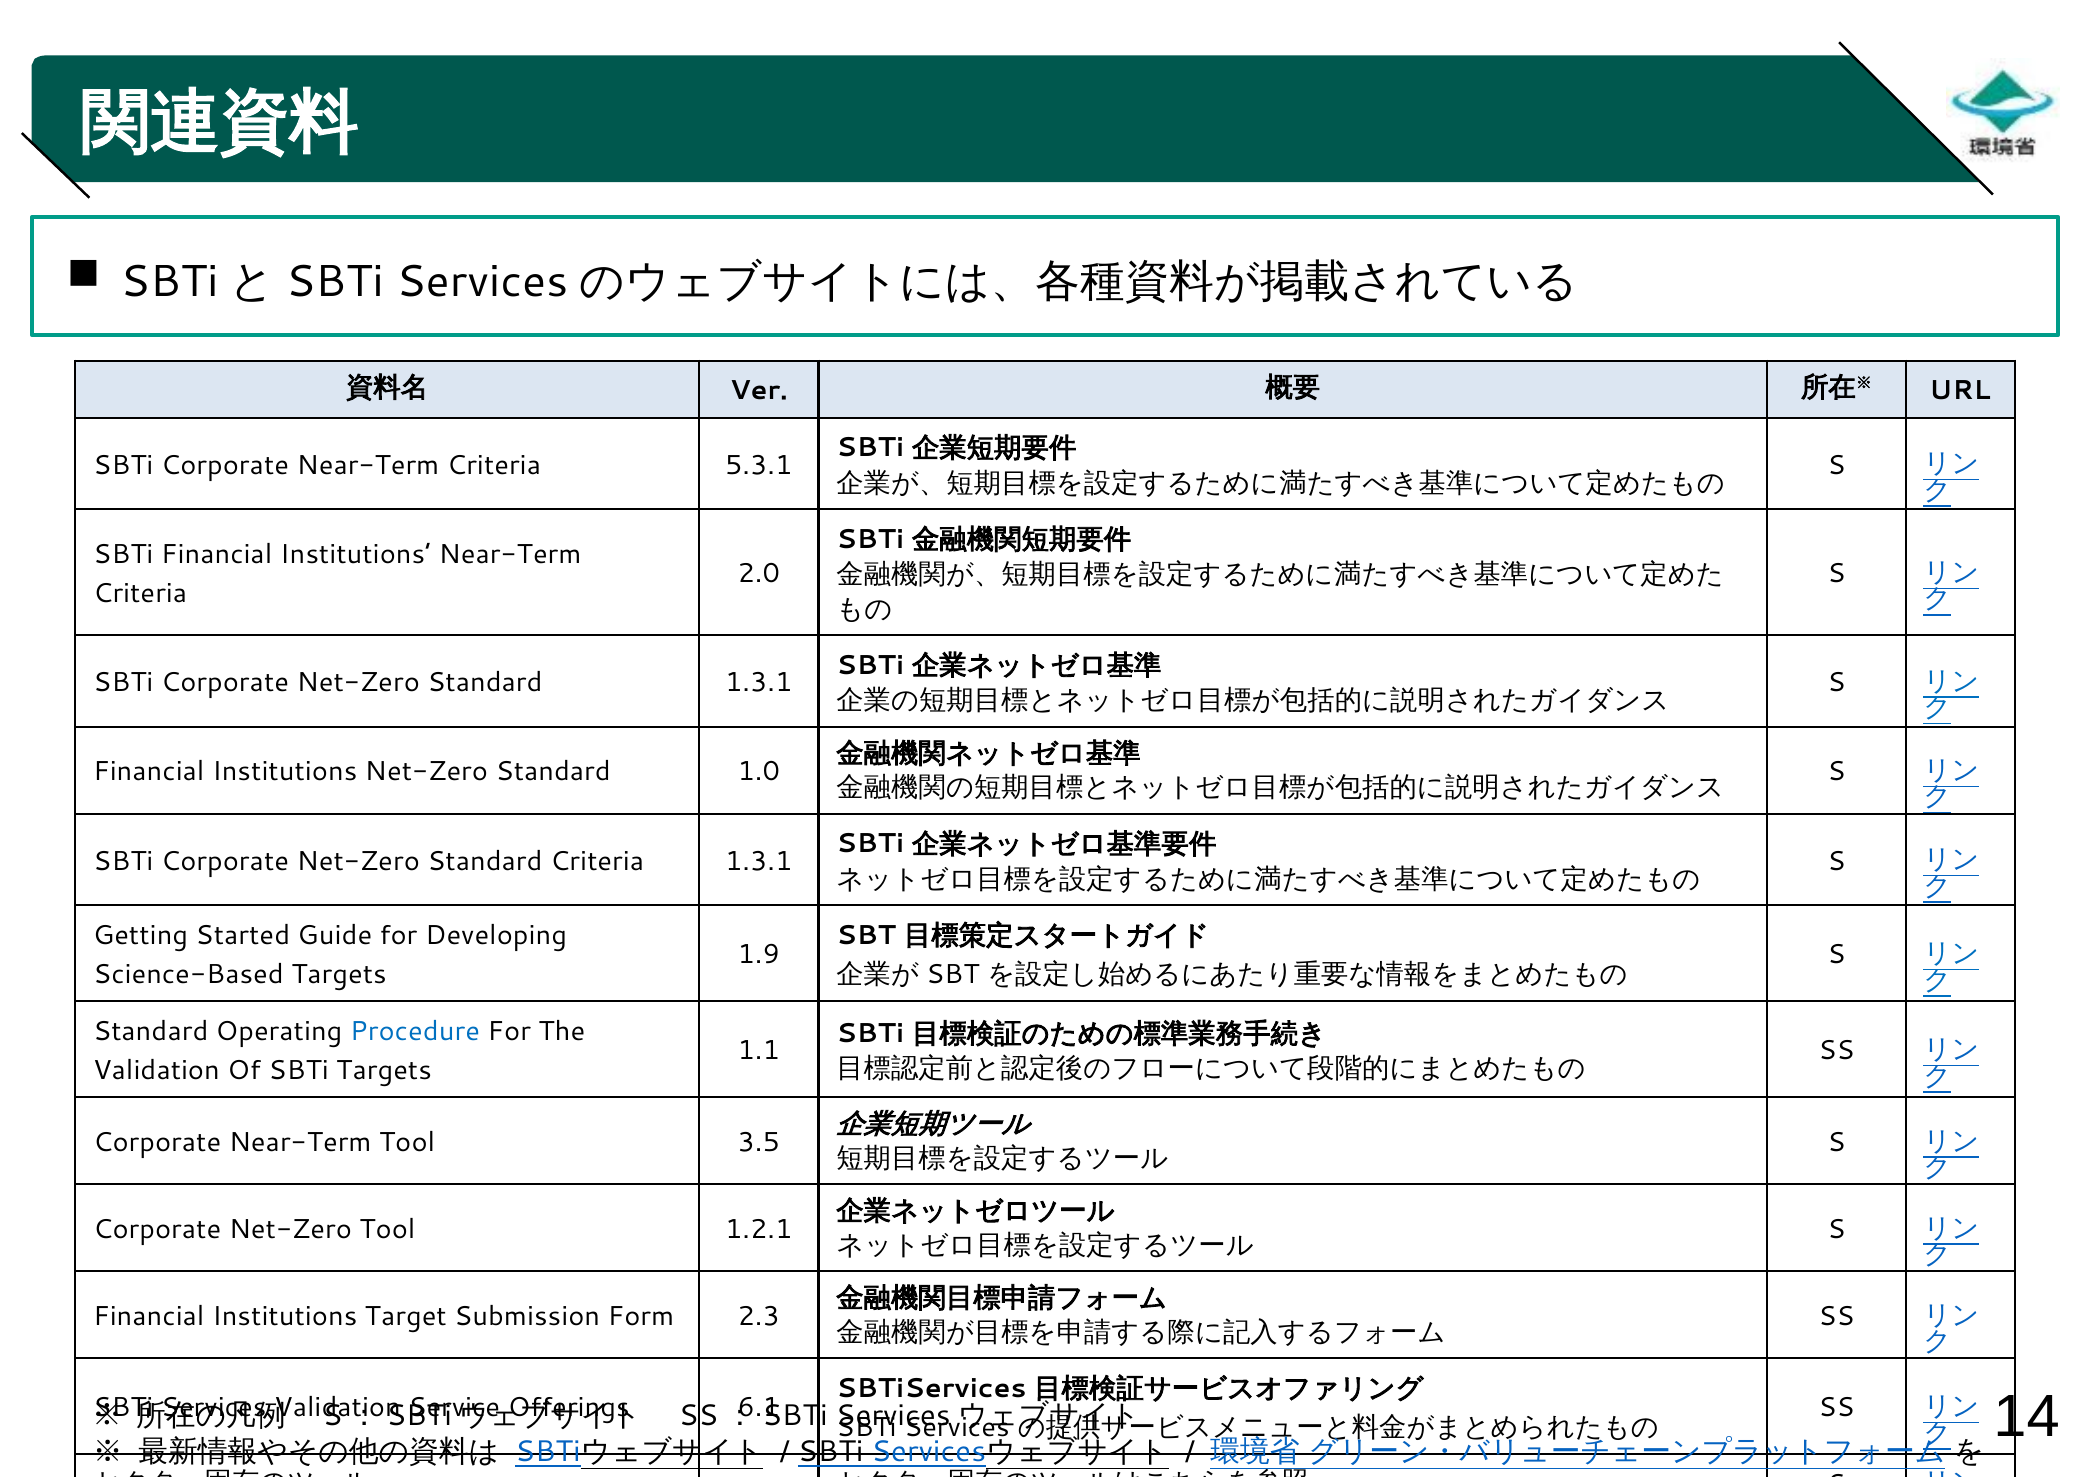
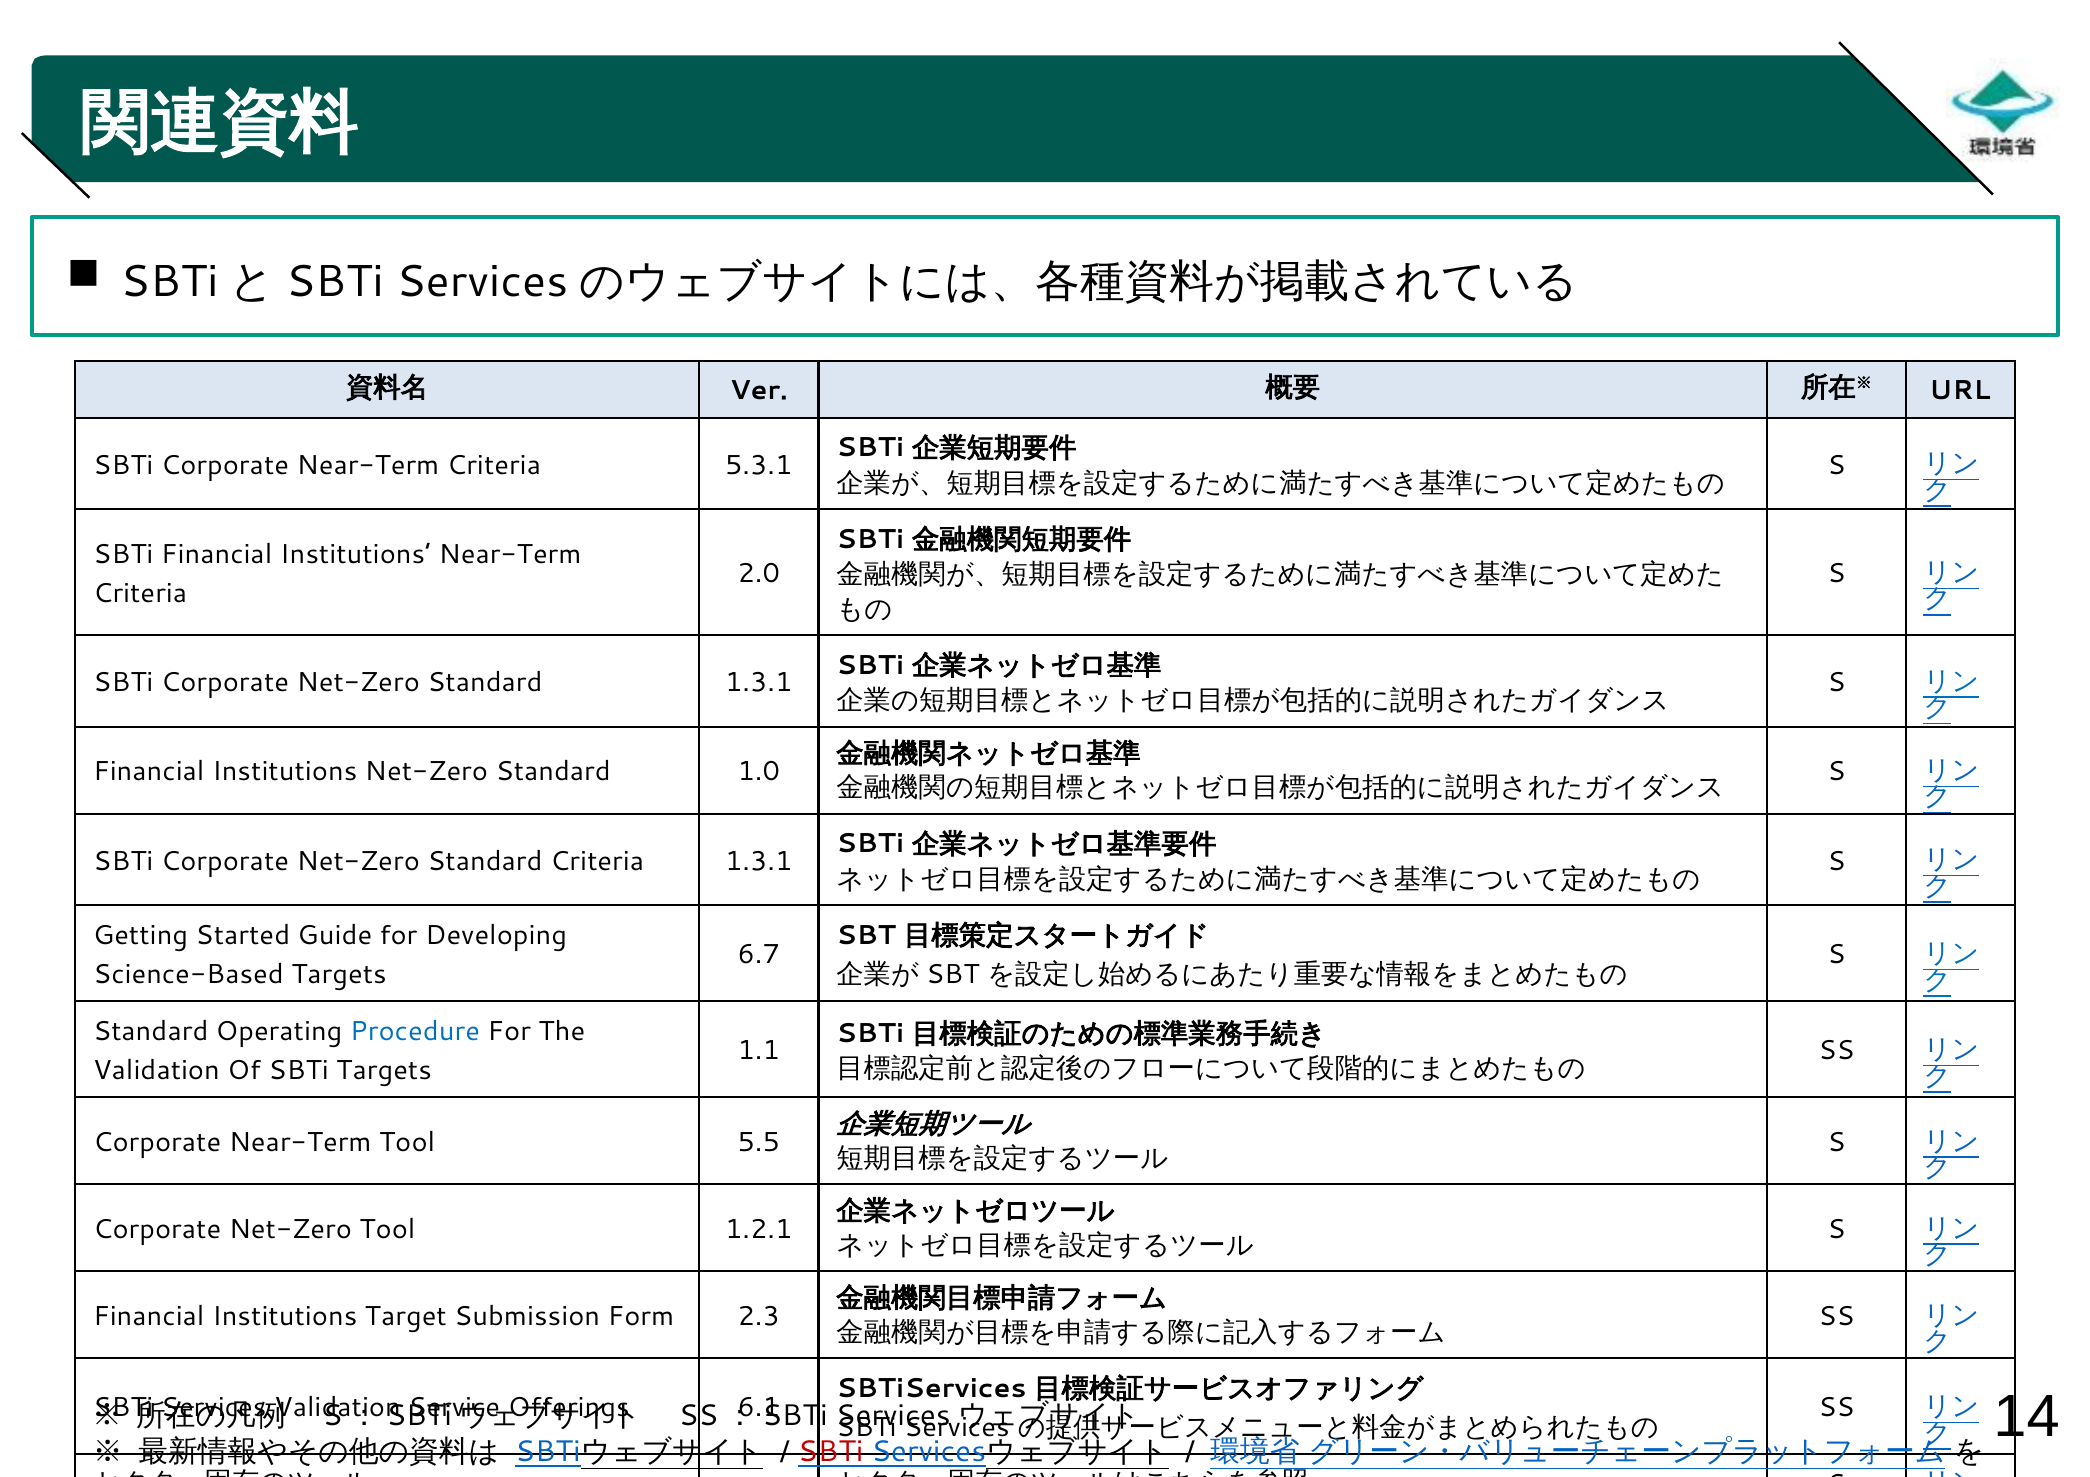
1.9: 1.9 -> 6.7 (759, 955)
3.5: 3.5 -> 5.5 (759, 1143)
SBTi colour: black -> red (831, 1452)
